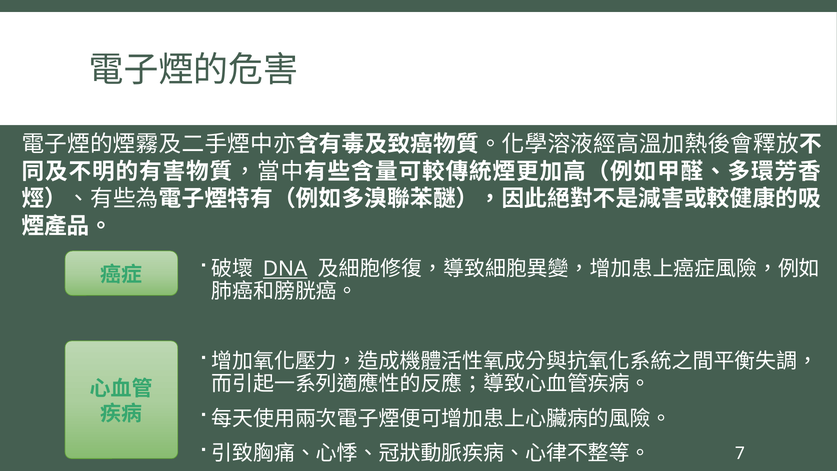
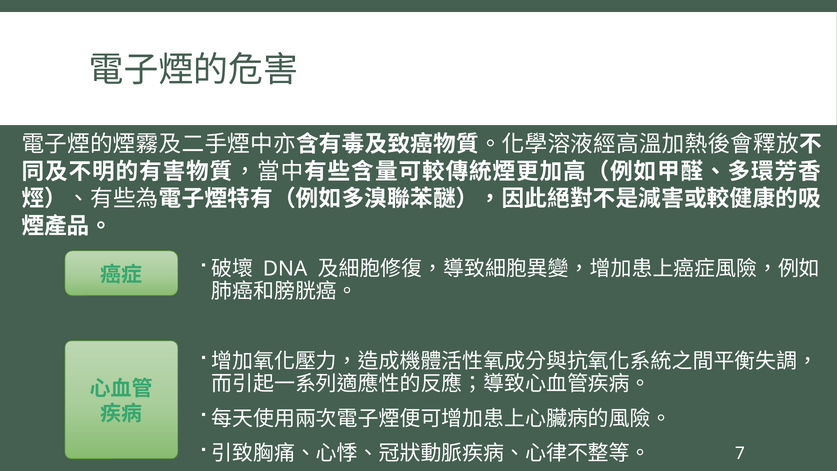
DNA underline: present -> none (285, 269)
